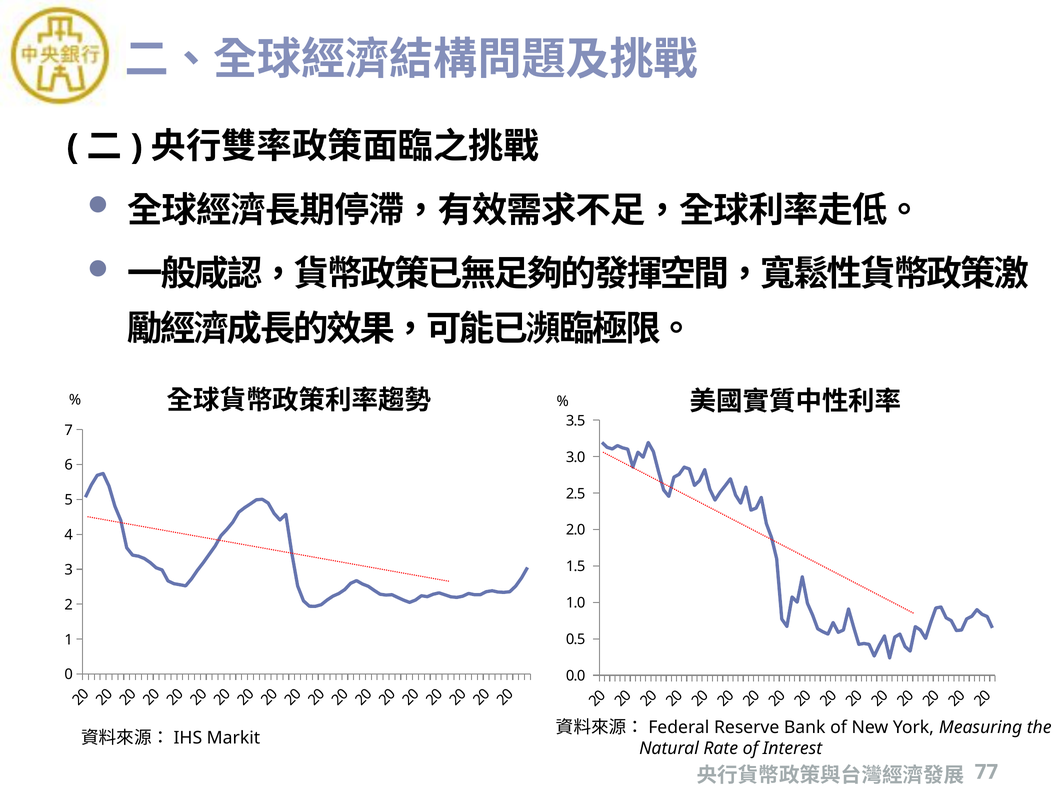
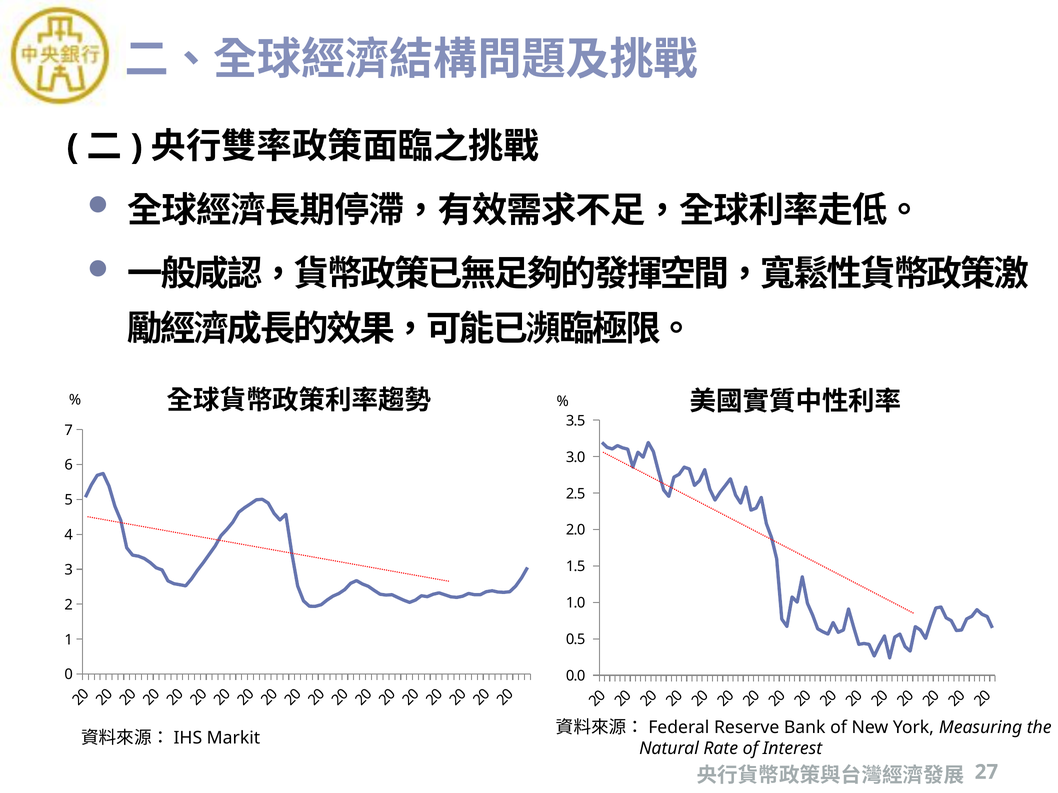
77: 77 -> 27 (986, 773)
